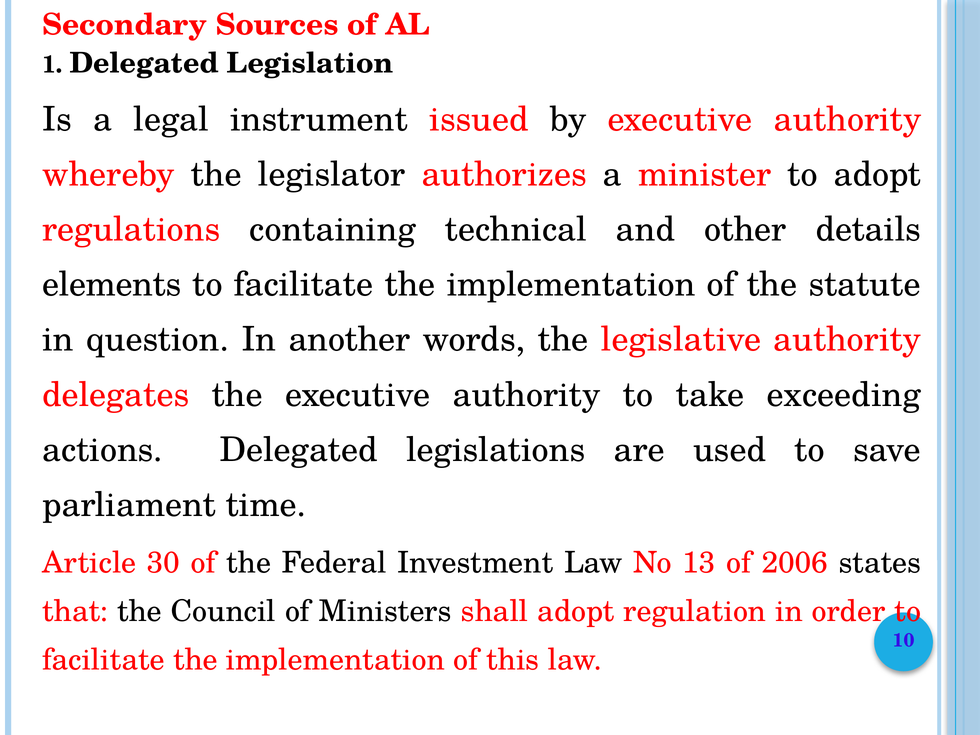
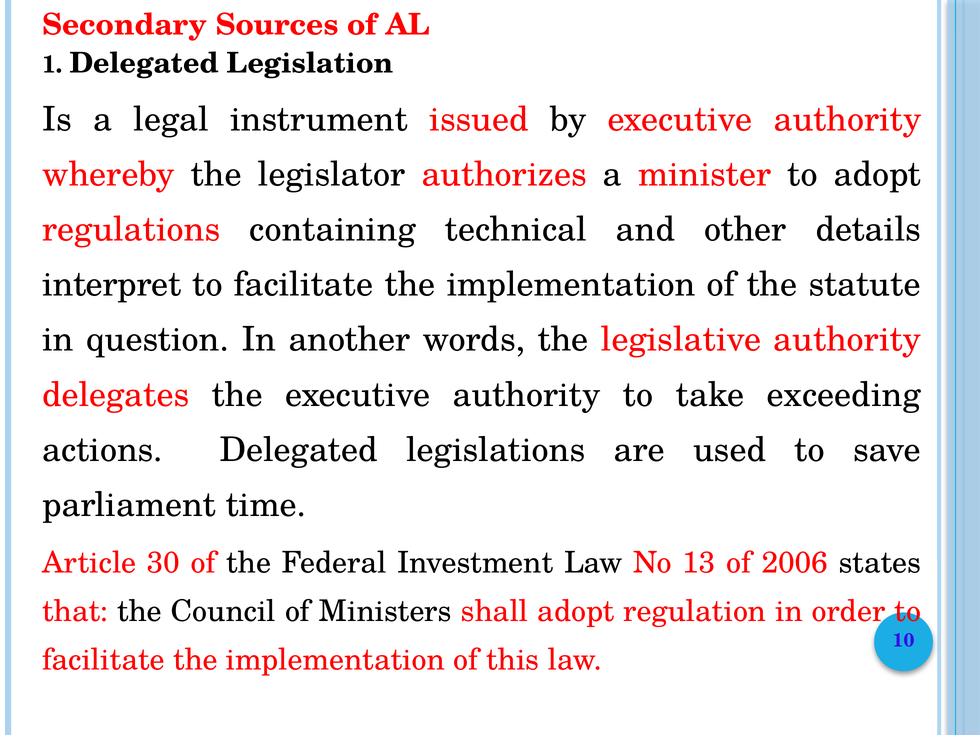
elements: elements -> interpret (112, 285)
